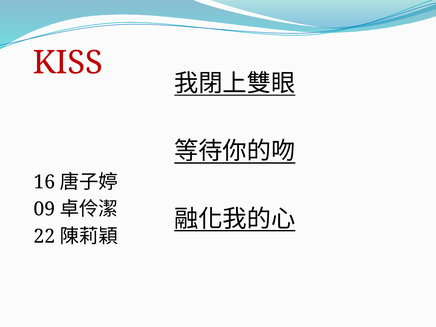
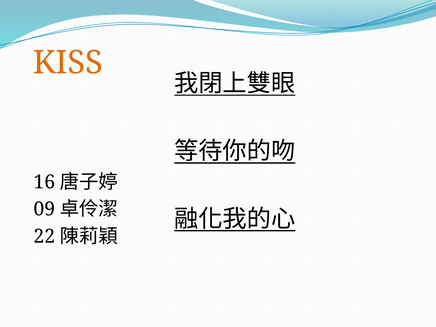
KISS colour: red -> orange (68, 63)
